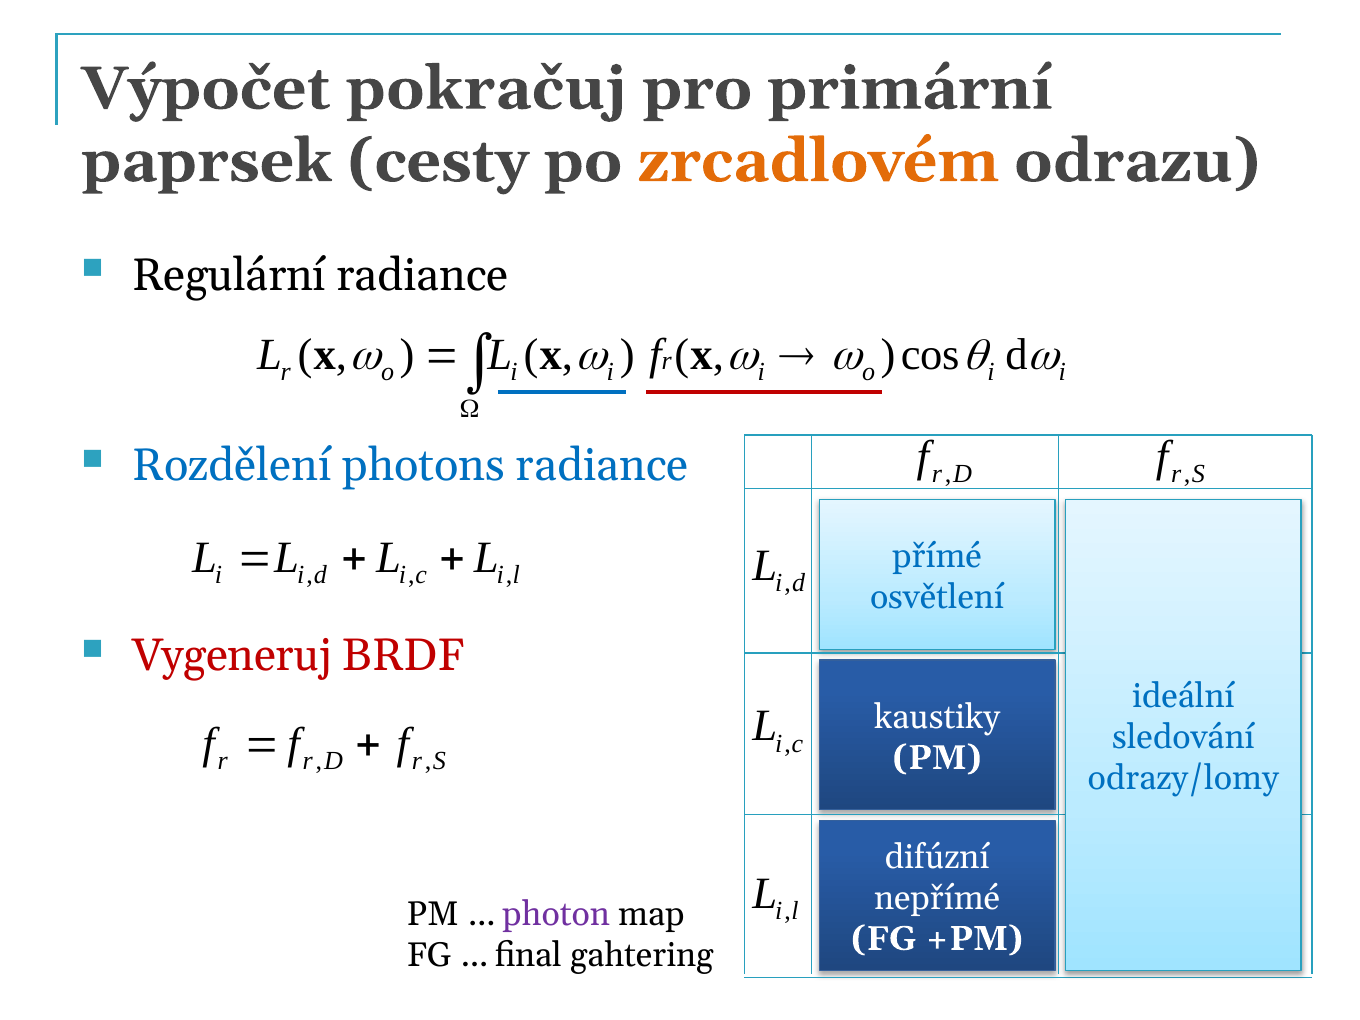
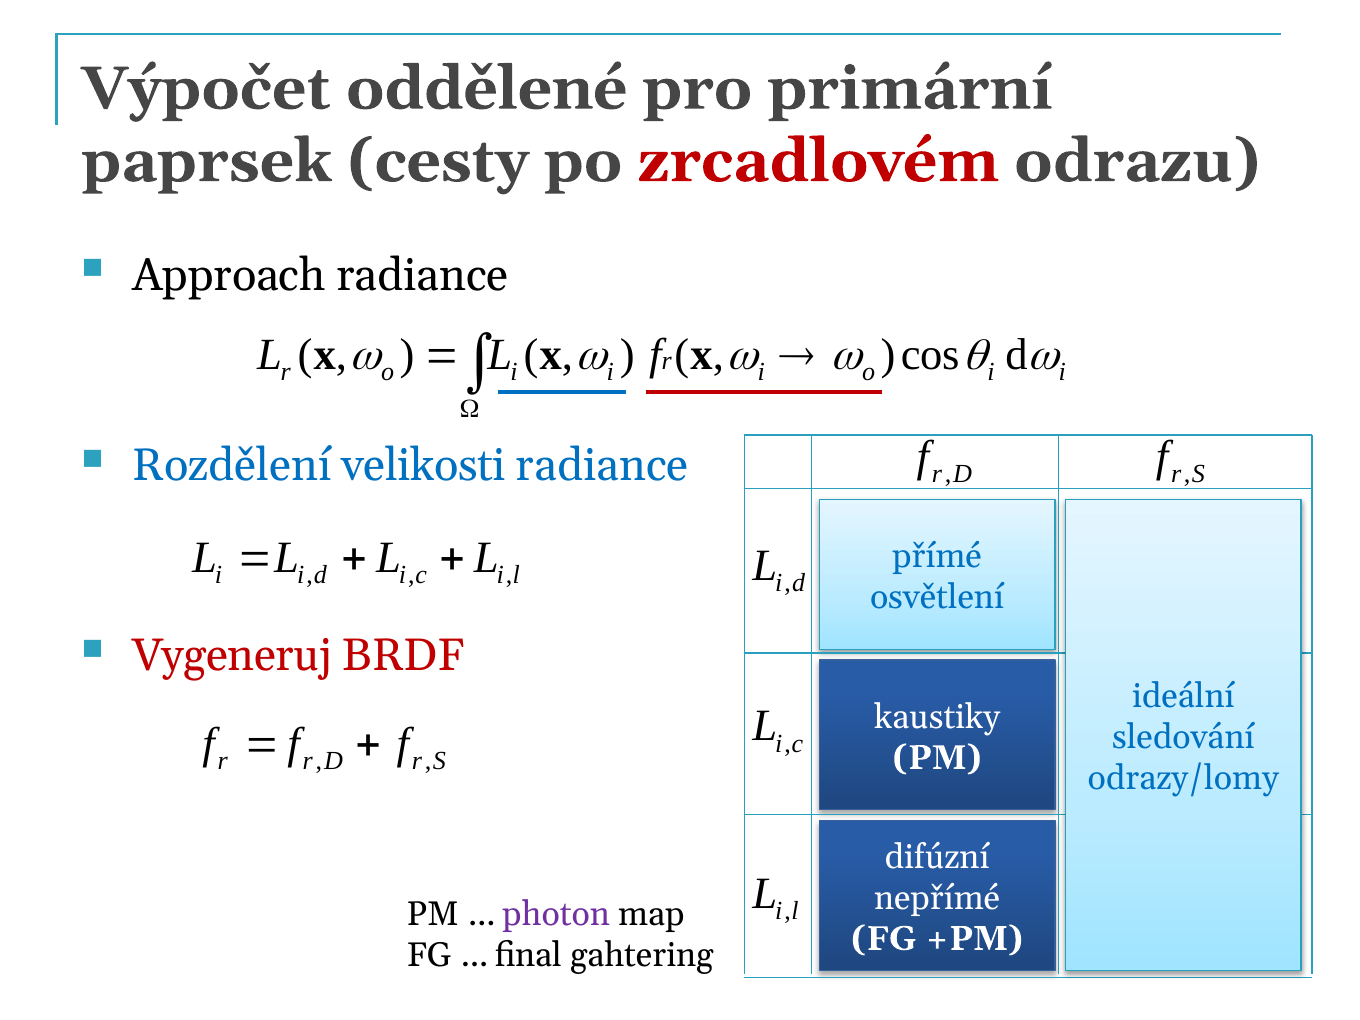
pokračuj: pokračuj -> oddělené (487, 89)
zrcadlovém colour: orange -> red (818, 161)
Regulární: Regulární -> Approach (229, 275)
photons: photons -> velikosti (424, 466)
